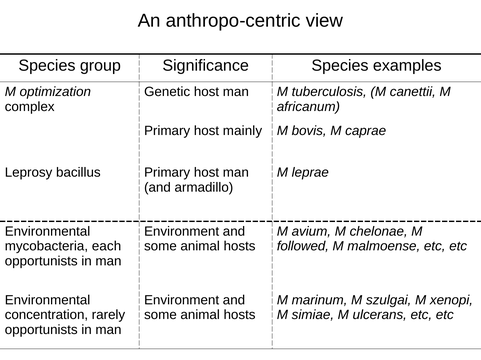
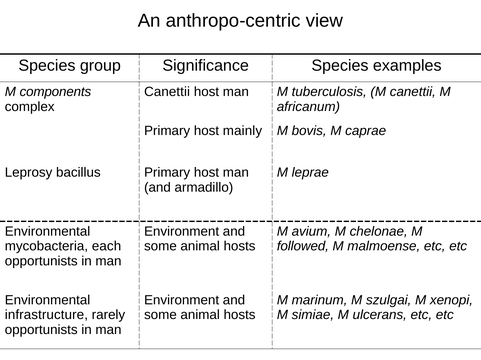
optimization: optimization -> components (55, 92)
Genetic: Genetic -> Canettii (167, 92)
concentration: concentration -> infrastructure (46, 316)
